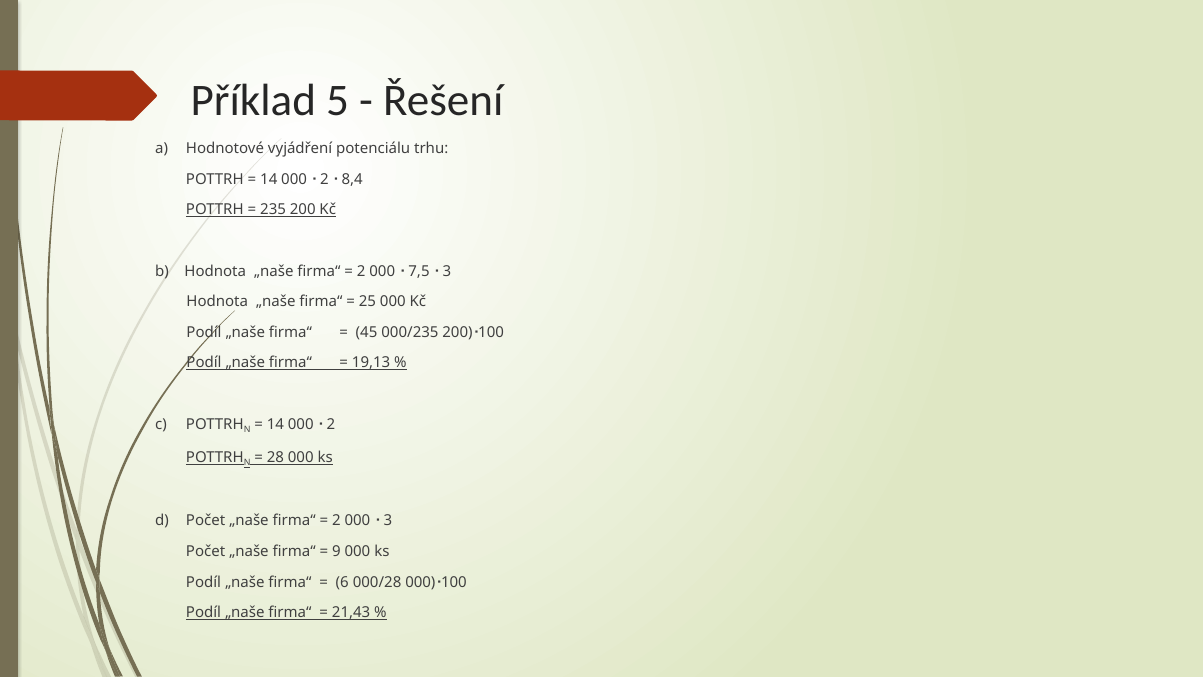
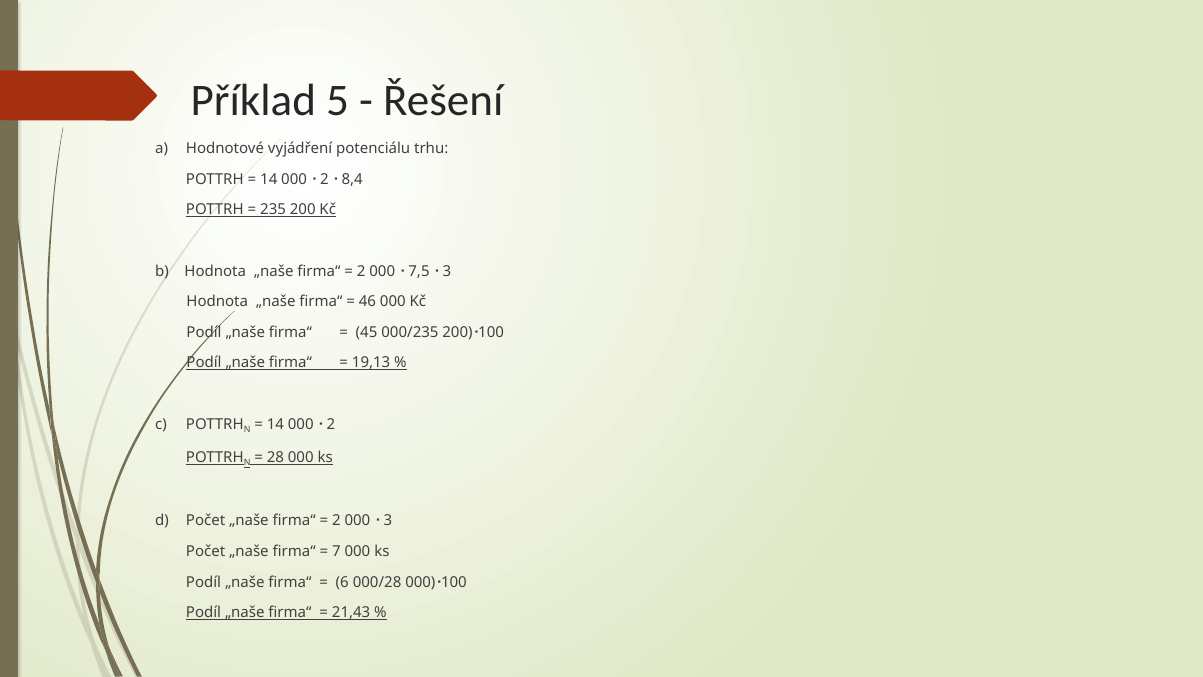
25: 25 -> 46 (367, 302)
9: 9 -> 7 (336, 551)
